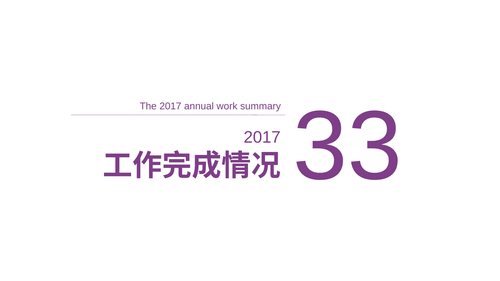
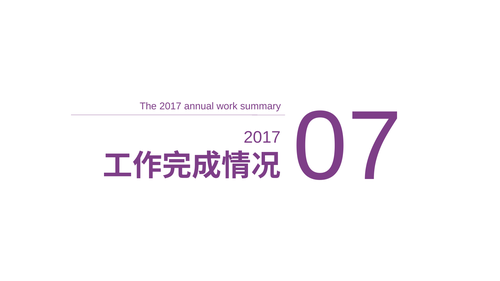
33: 33 -> 07 (347, 147)
